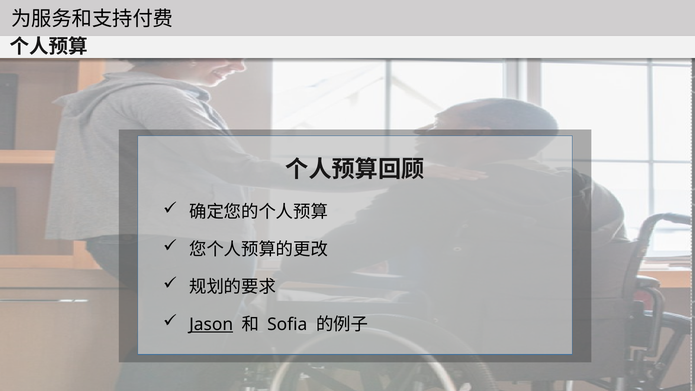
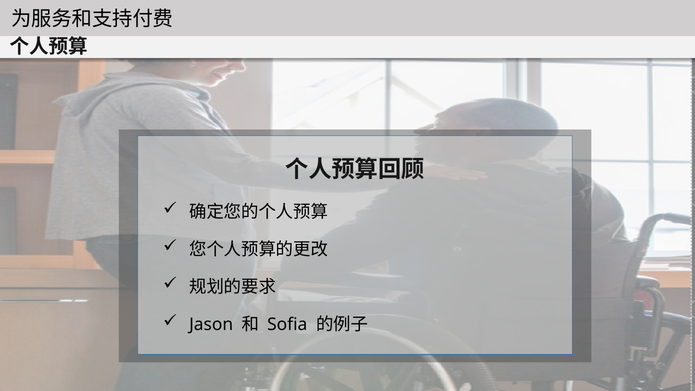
Jason underline: present -> none (211, 325)
